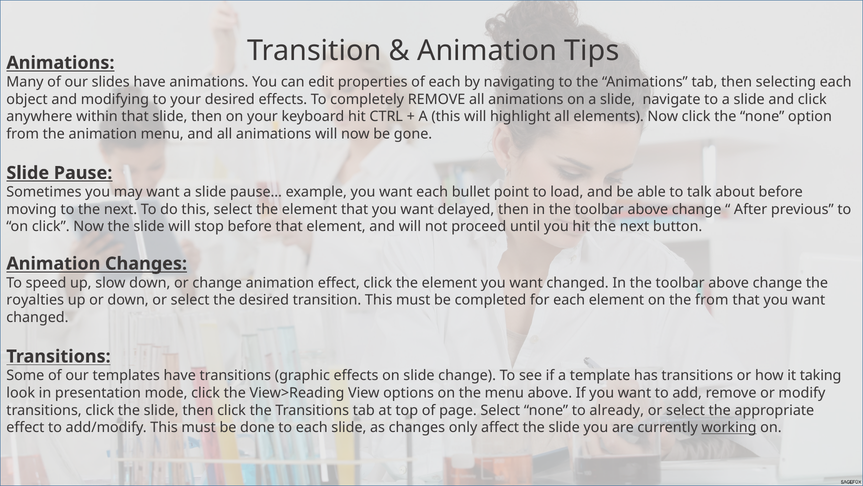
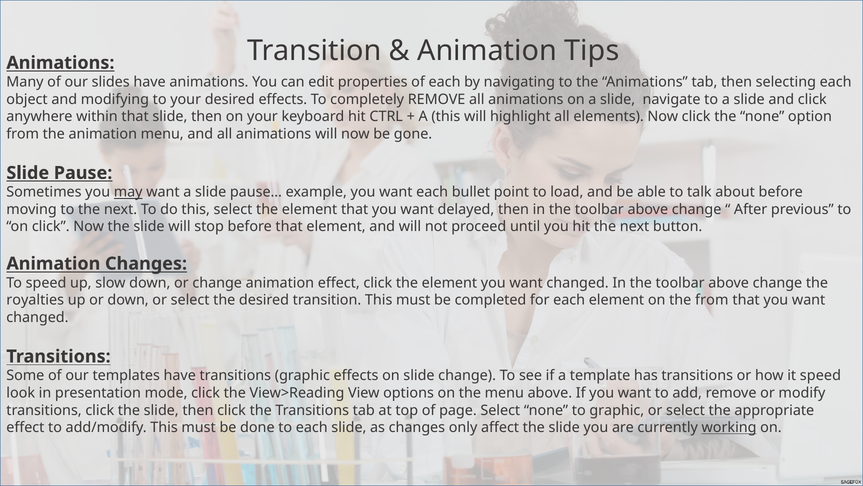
may underline: none -> present (128, 192)
it taking: taking -> speed (820, 375)
to already: already -> graphic (617, 410)
